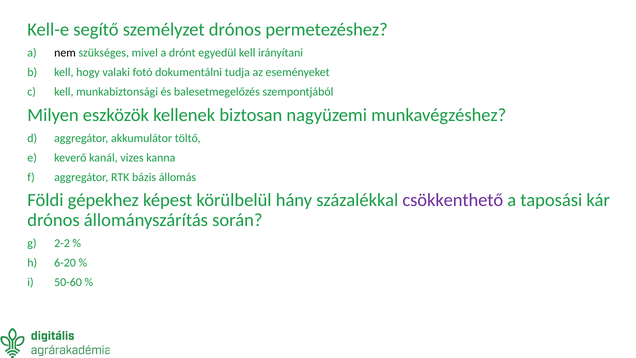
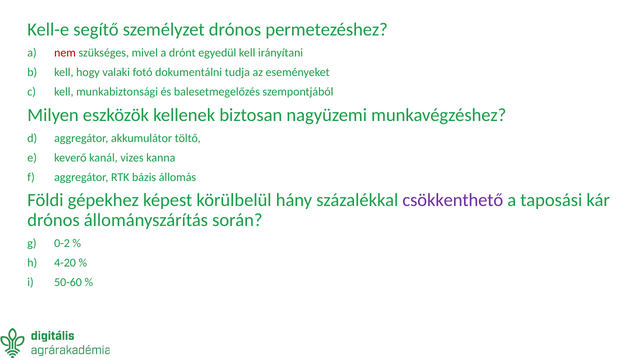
nem colour: black -> red (65, 53)
2-2: 2-2 -> 0-2 (62, 243)
6-20: 6-20 -> 4-20 (65, 263)
